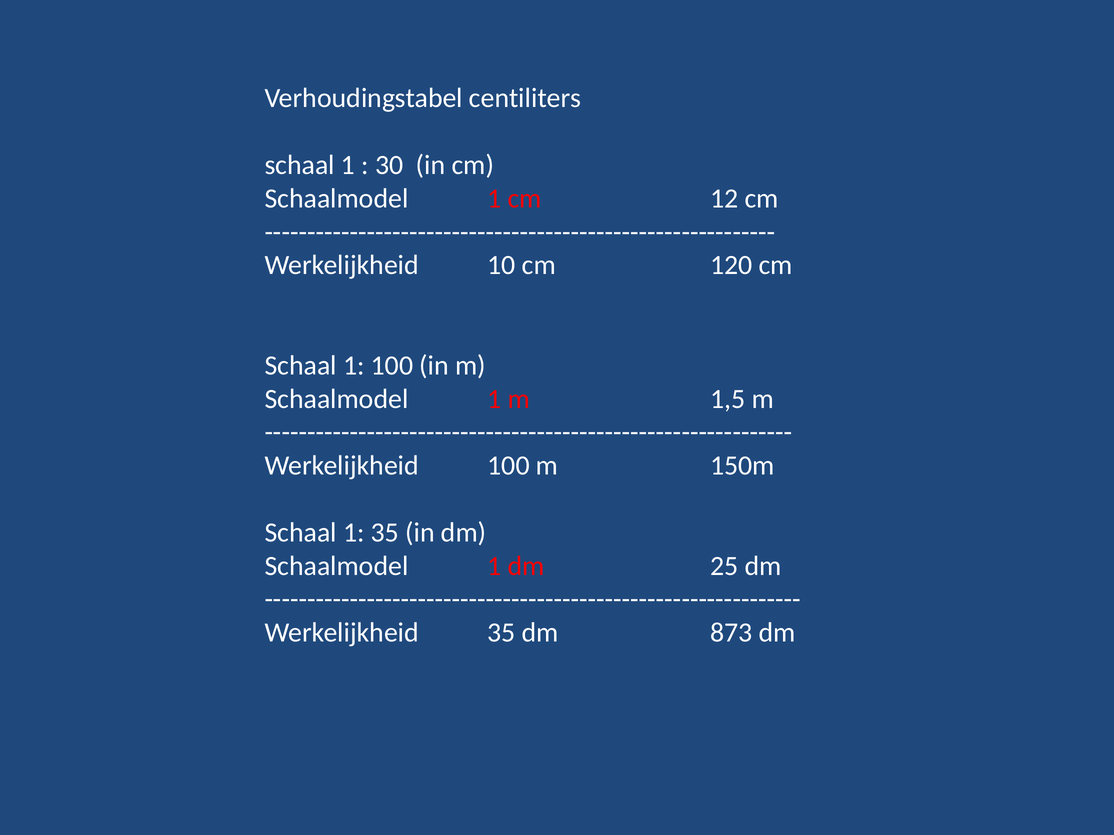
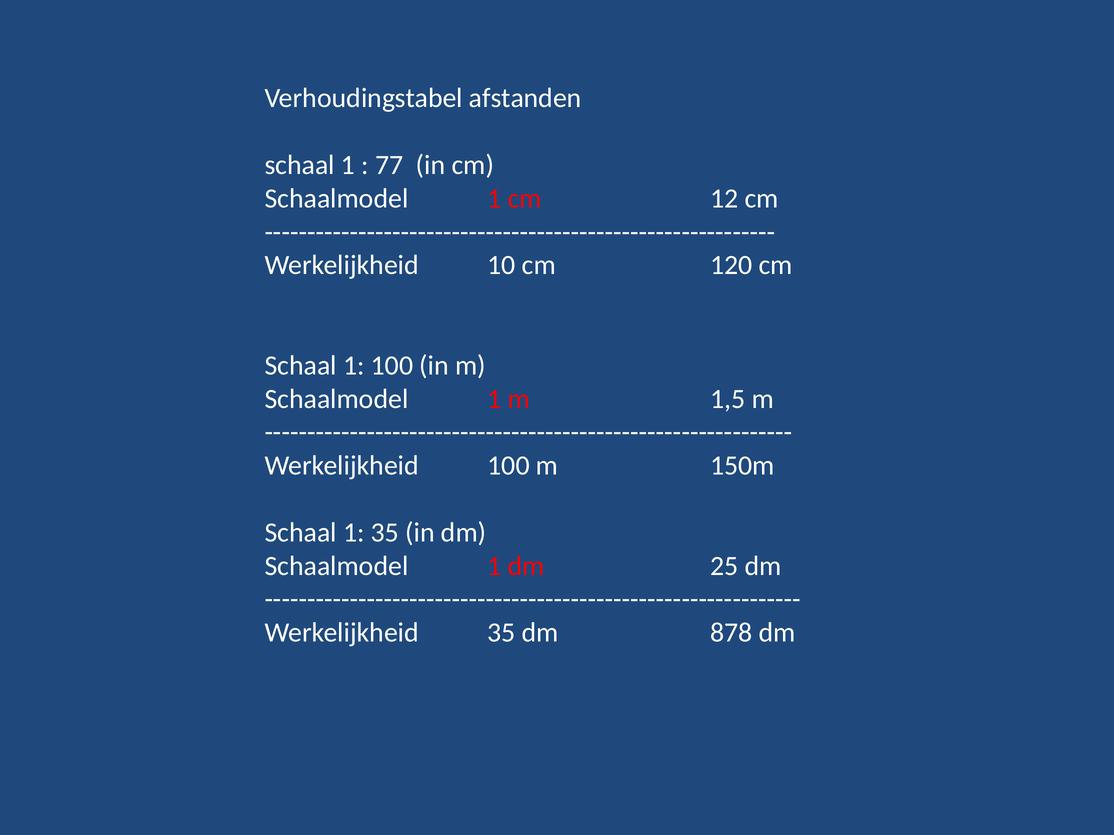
centiliters: centiliters -> afstanden (525, 98)
30: 30 -> 77 (389, 165)
873: 873 -> 878 (731, 633)
